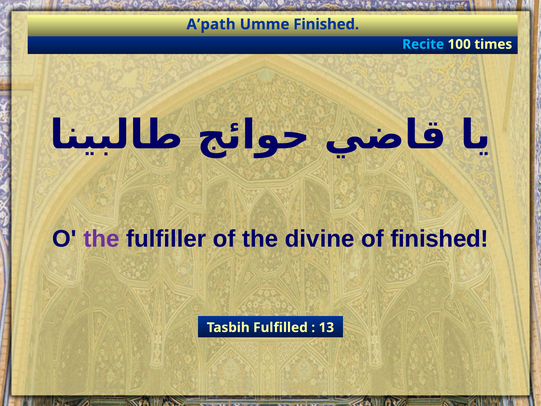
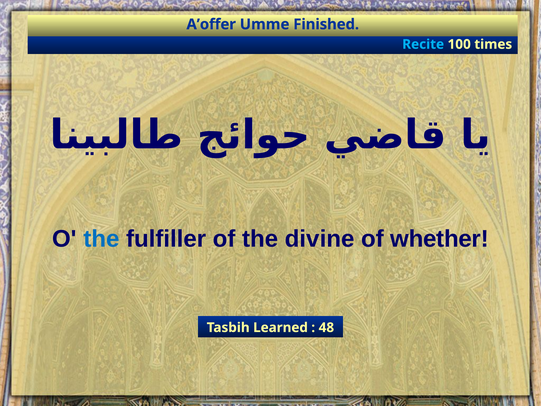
A’path: A’path -> A’offer (211, 24)
the colour: purple -> blue (101, 239)
of finished: finished -> whether (440, 239)
Fulfilled: Fulfilled -> Learned (281, 327)
13: 13 -> 48 (326, 327)
